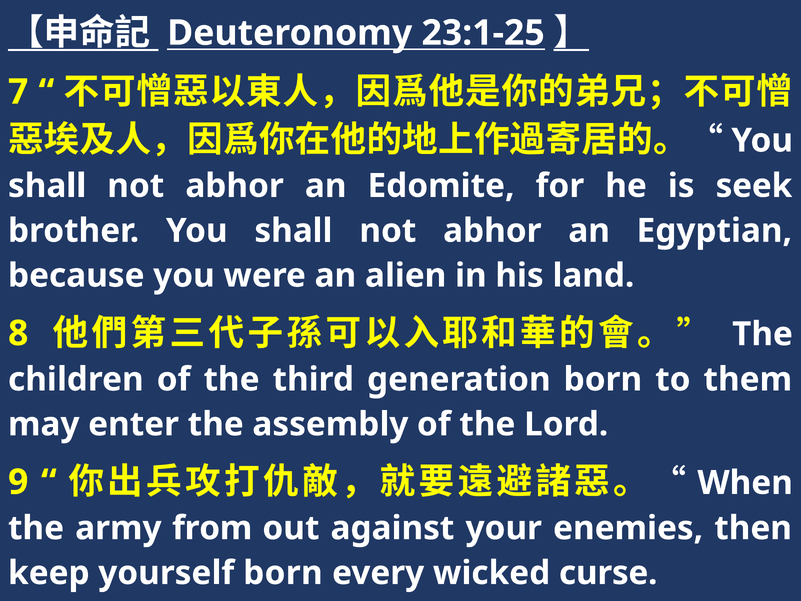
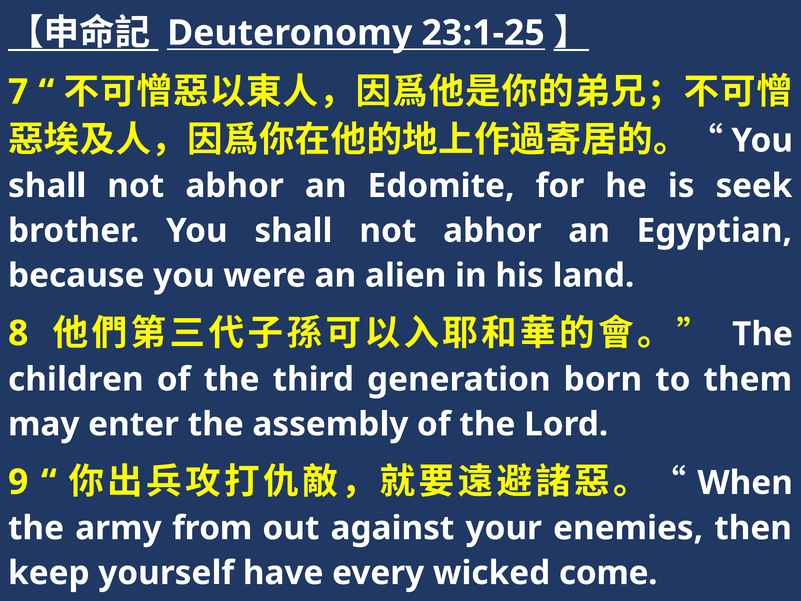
yourself born: born -> have (283, 573)
curse: curse -> come (608, 573)
